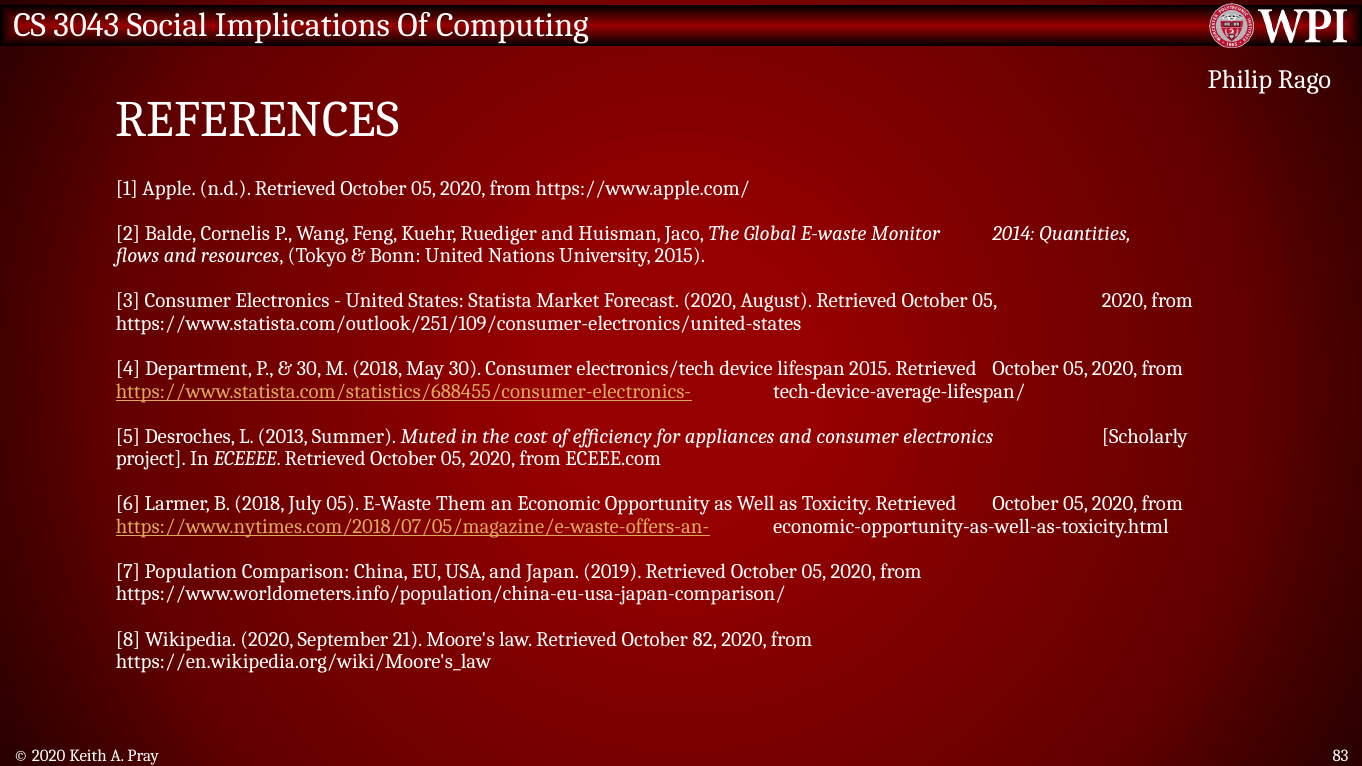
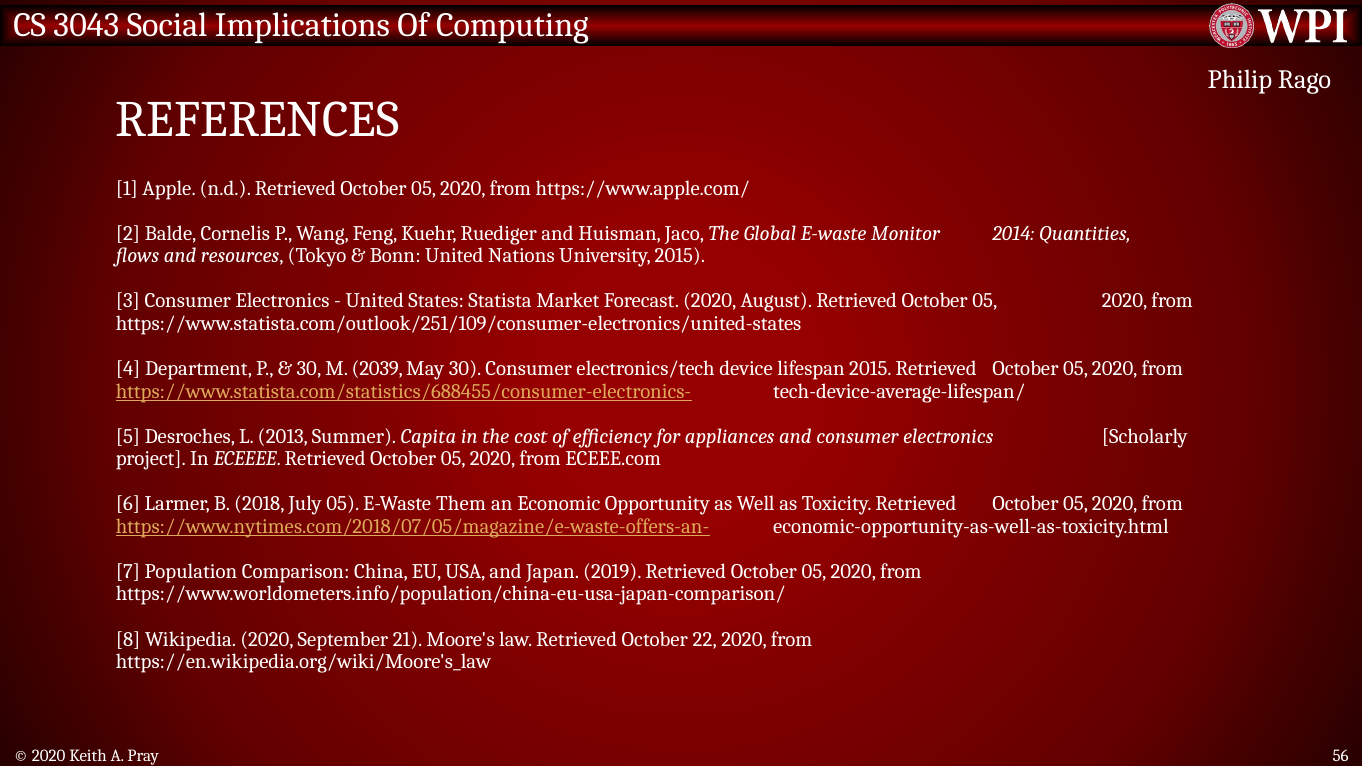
M 2018: 2018 -> 2039 (377, 369)
Muted: Muted -> Capita (429, 436)
82: 82 -> 22 (705, 639)
83: 83 -> 56 (1341, 756)
